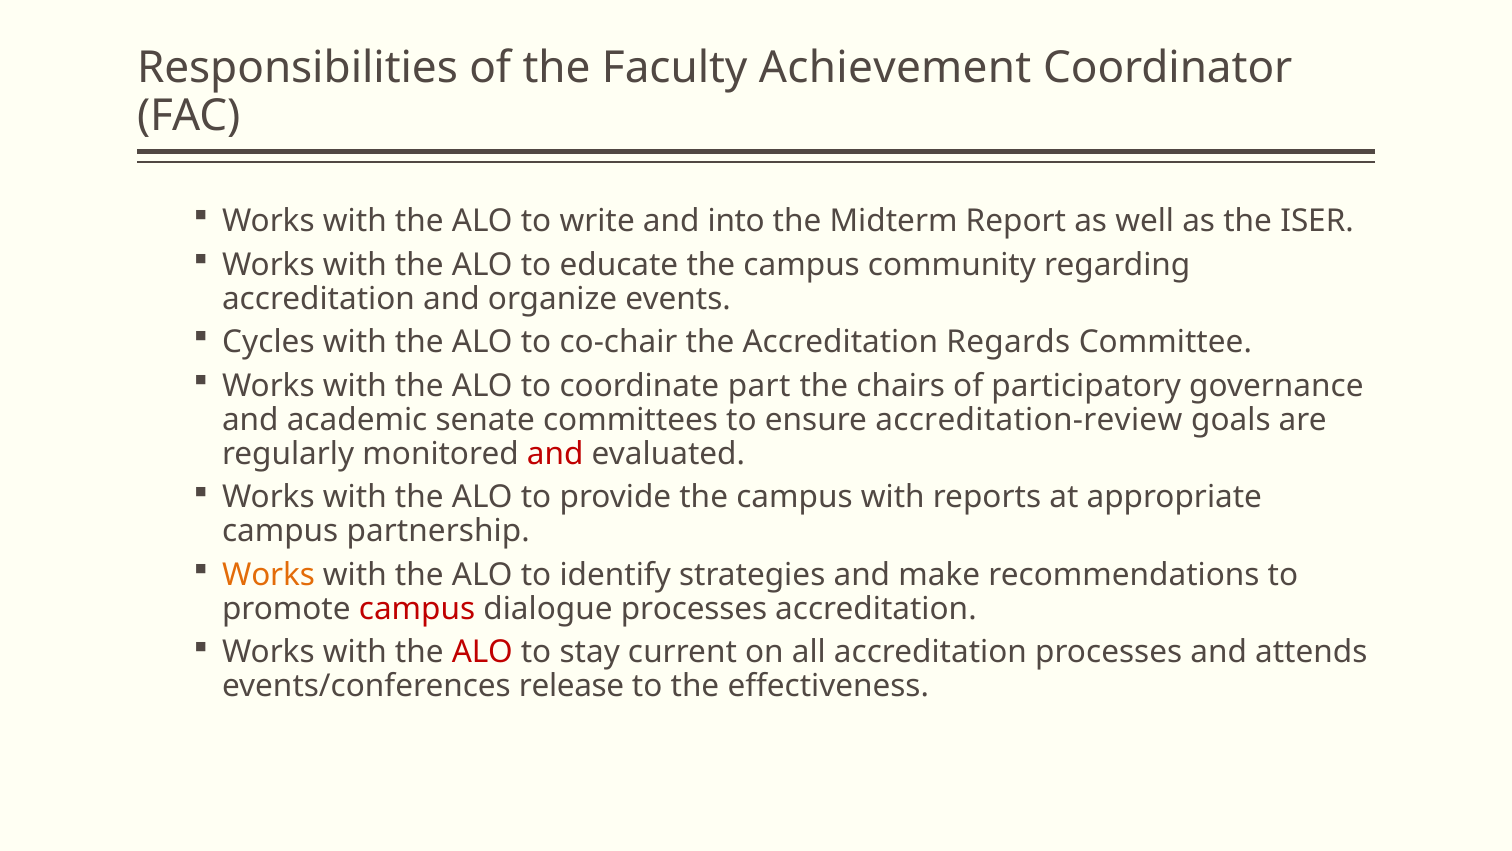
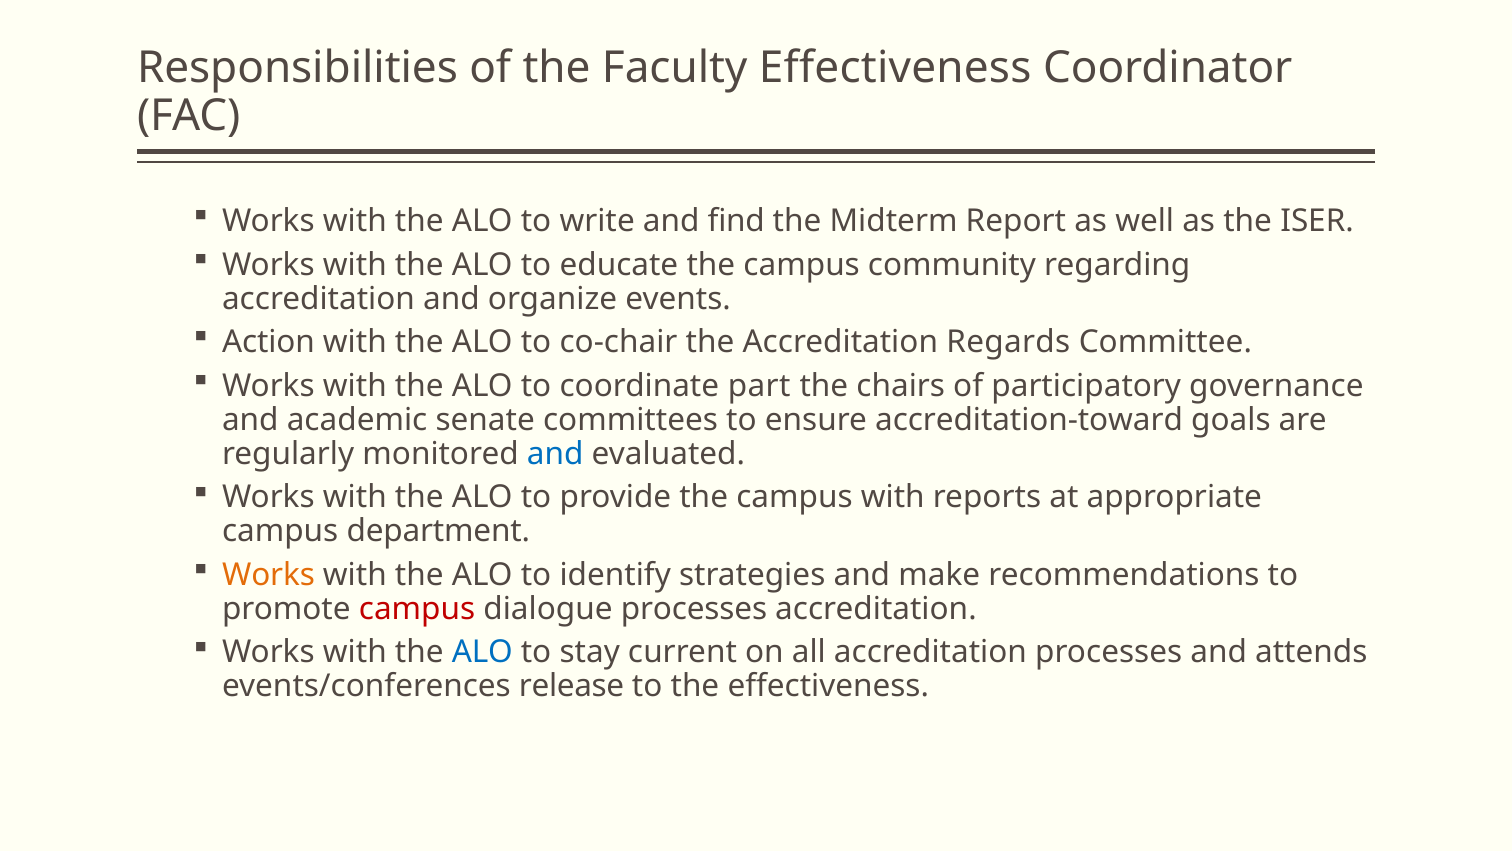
Faculty Achievement: Achievement -> Effectiveness (895, 68)
into: into -> find (736, 221)
Cycles: Cycles -> Action (268, 342)
accreditation-review: accreditation-review -> accreditation-toward (1029, 419)
and colour: red -> blue (555, 453)
partnership: partnership -> department (438, 531)
ALO colour: red -> blue (482, 652)
